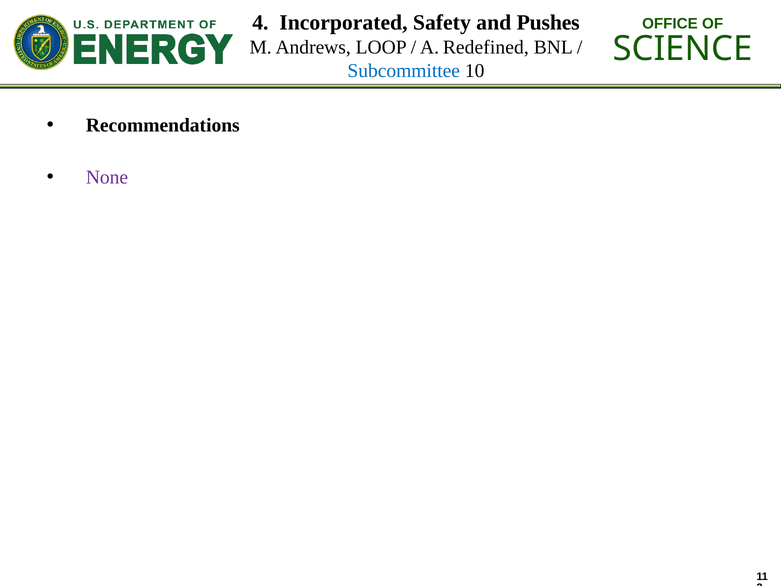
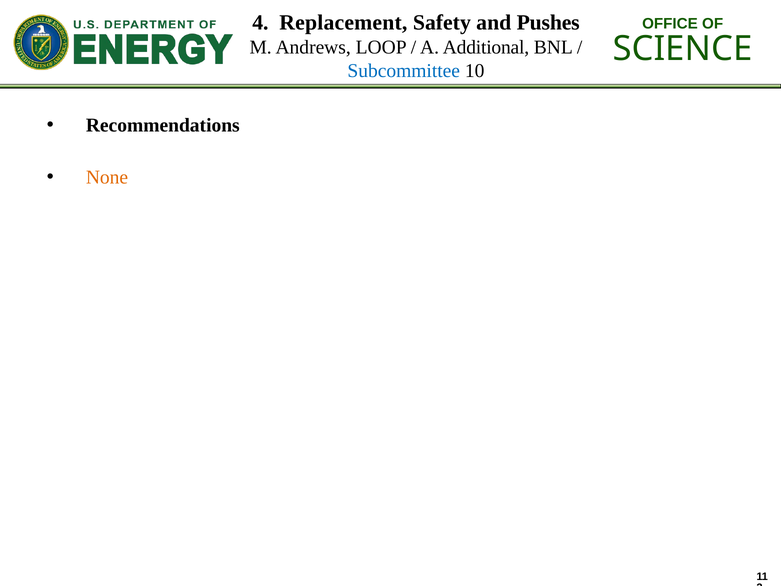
Incorporated: Incorporated -> Replacement (343, 23)
Redefined: Redefined -> Additional (486, 47)
None colour: purple -> orange (107, 177)
